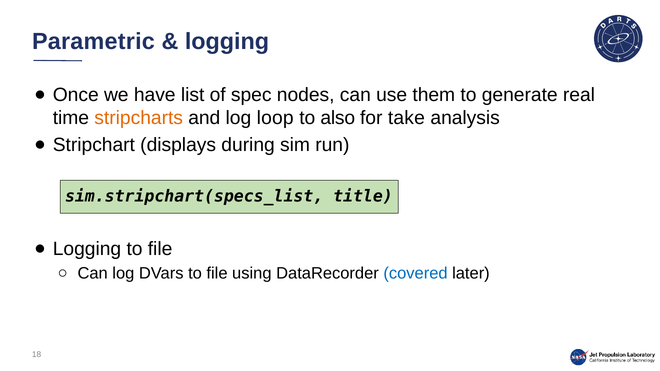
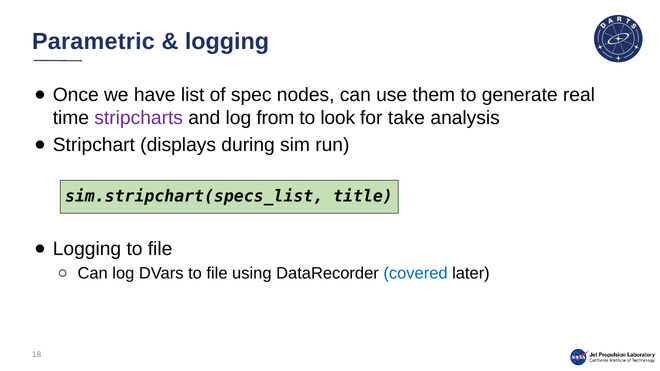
stripcharts colour: orange -> purple (139, 118)
loop: loop -> from (275, 118)
also: also -> look (338, 118)
